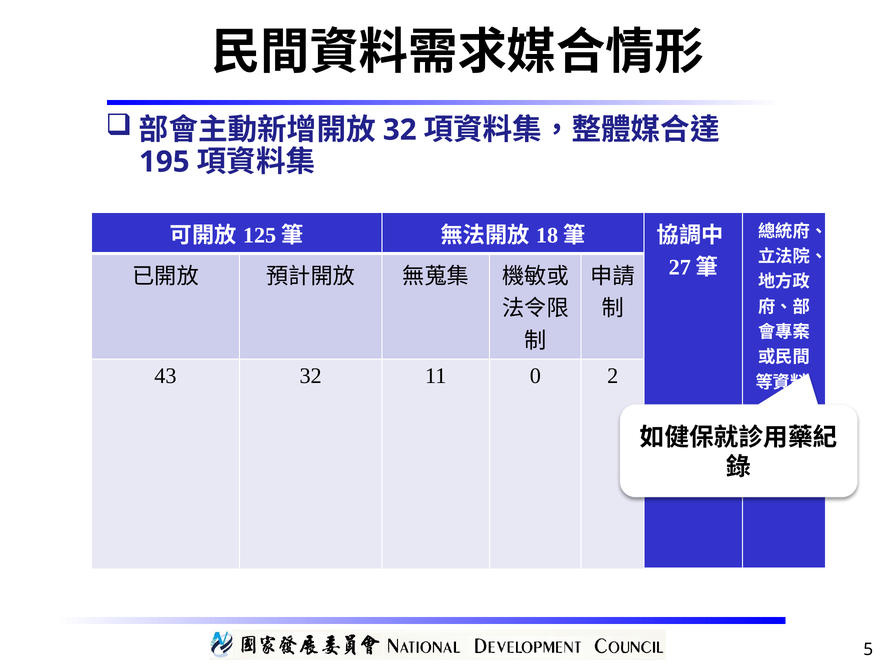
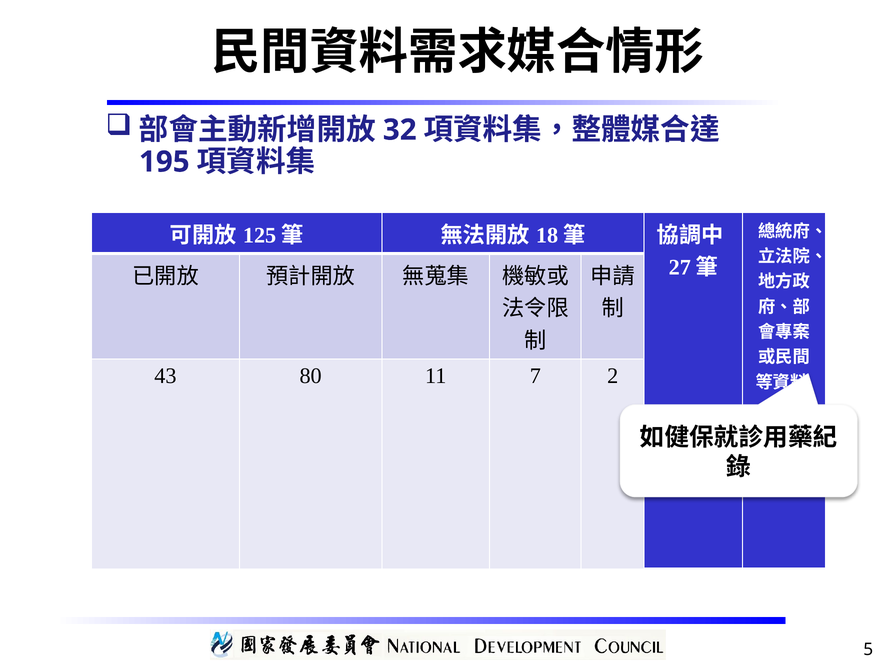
43 32: 32 -> 80 (311, 376)
0: 0 -> 7 (535, 376)
